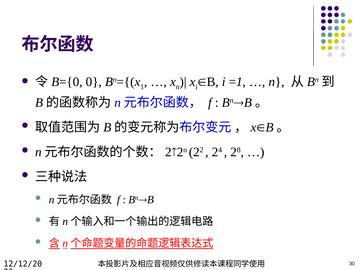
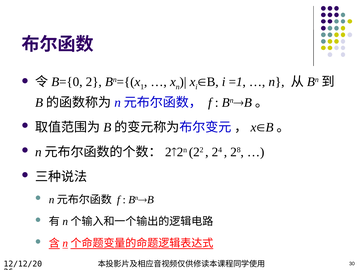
0: 0 -> 2 (94, 82)
